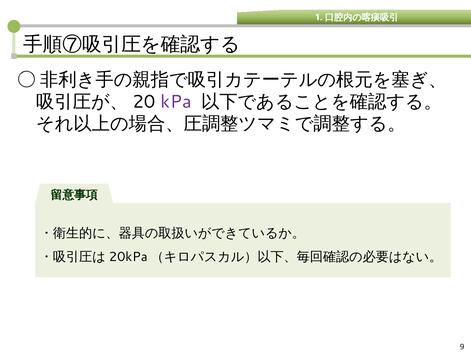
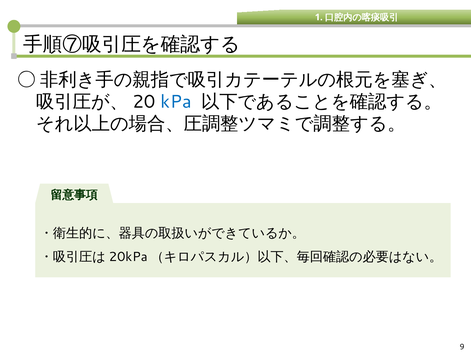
kPa colour: purple -> blue (176, 101)
